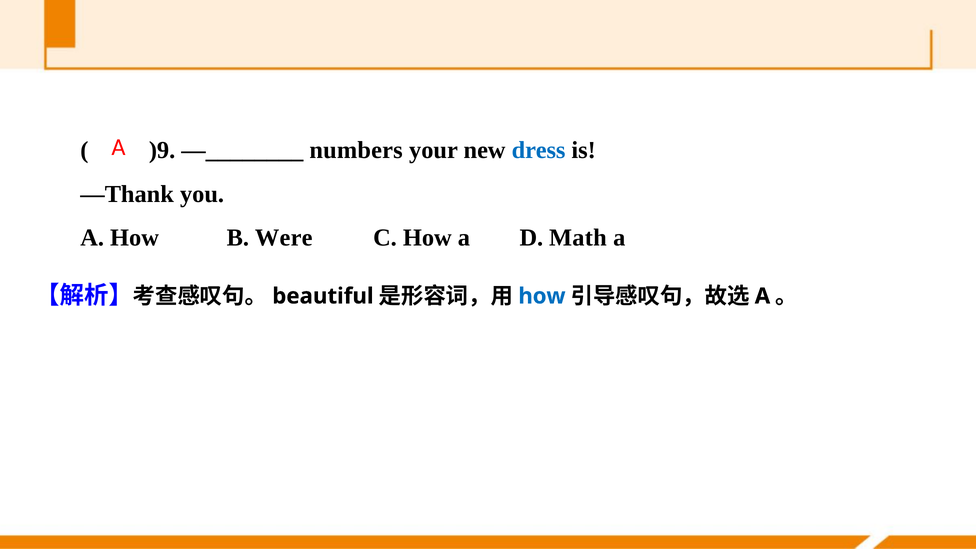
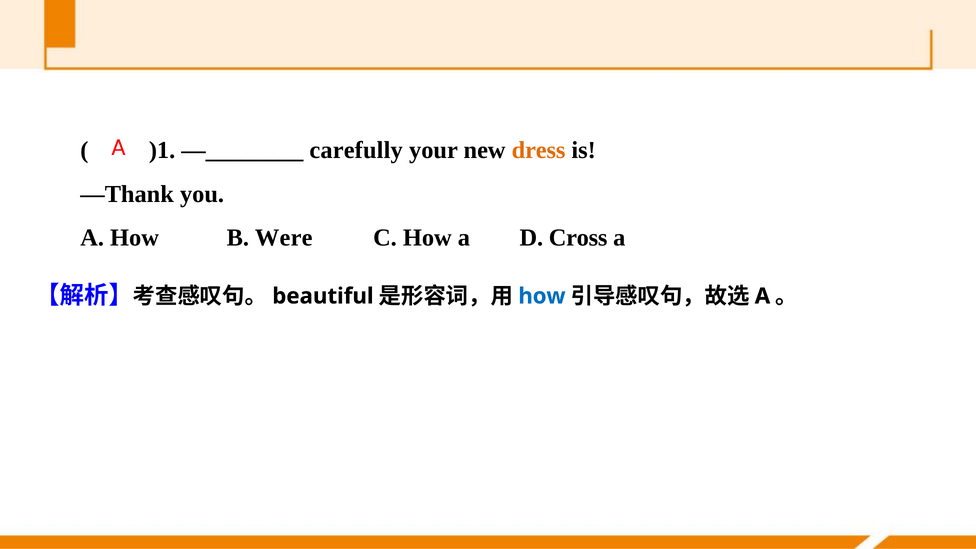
)9: )9 -> )1 (162, 150)
numbers: numbers -> carefully (356, 150)
dress colour: blue -> orange (539, 150)
Math: Math -> Cross (578, 238)
